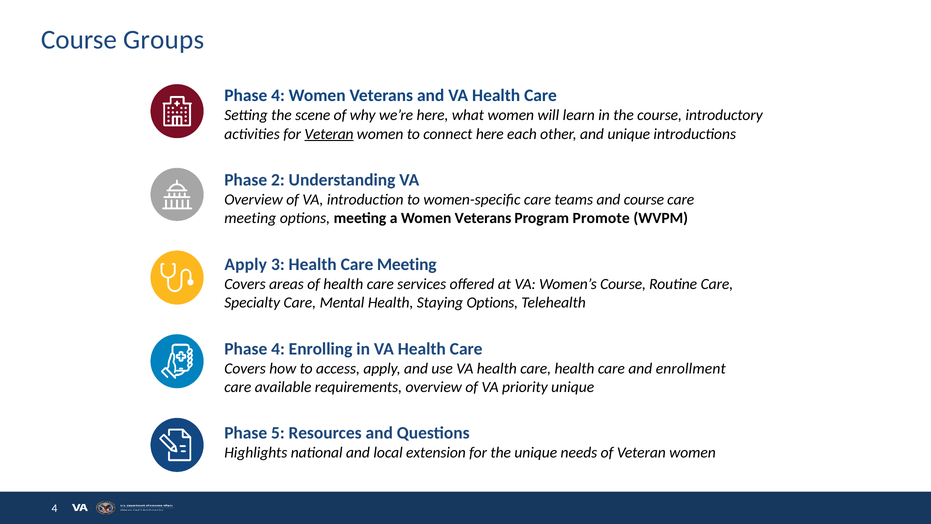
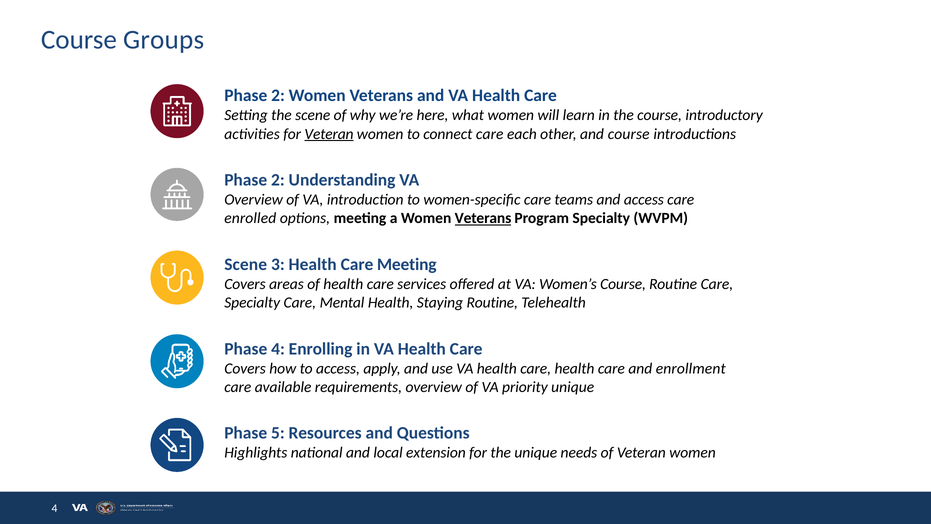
4: 4 -> 2 (278, 96)
connect here: here -> care (490, 134)
and unique: unique -> course (629, 134)
and course: course -> access (644, 200)
meeting: meeting -> enrolled (250, 218)
Veterans underline: none -> present (483, 218)
Program Promote: Promote -> Specialty (601, 218)
Apply: Apply -> Scene (246, 264)
Staying Options: Options -> Routine (492, 302)
